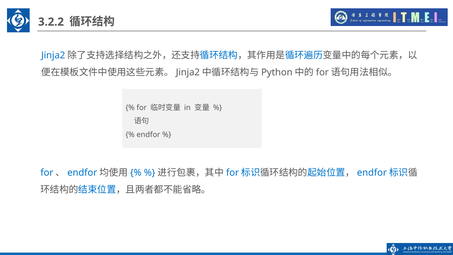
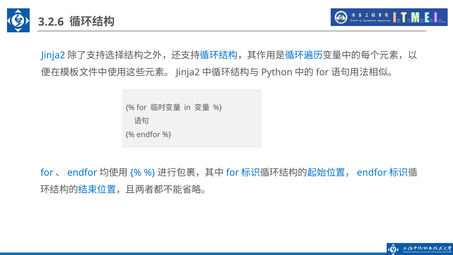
3.2.2: 3.2.2 -> 3.2.6 (51, 22)
